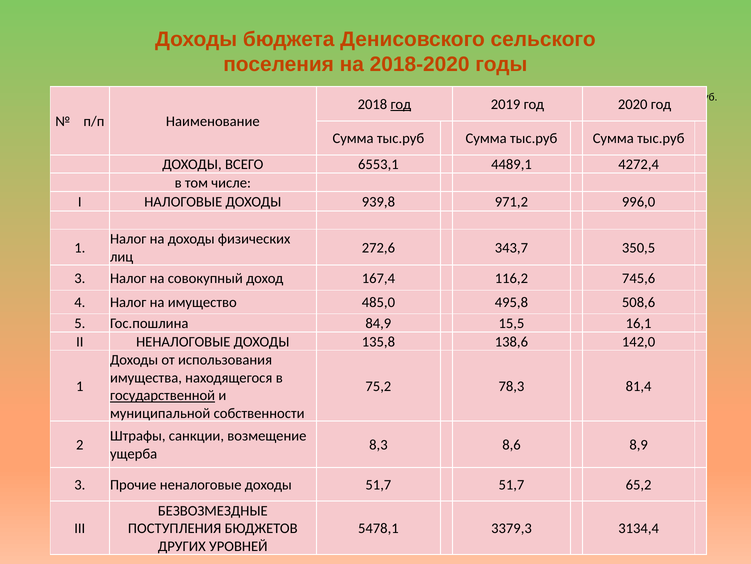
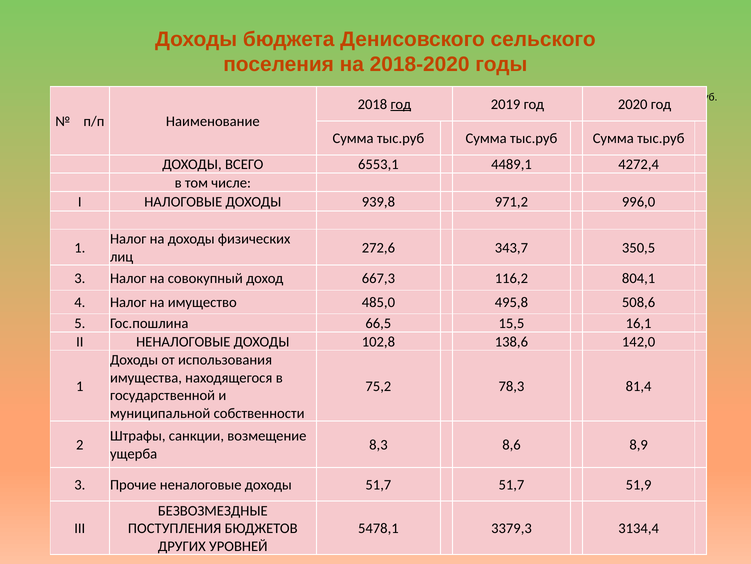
167,4: 167,4 -> 667,3 (378, 278)
745,6: 745,6 -> 804,1 (639, 278)
84,9: 84,9 -> 66,5 (378, 323)
135,8: 135,8 -> 102,8 (378, 341)
государственной underline: present -> none (163, 395)
65,2: 65,2 -> 51,9 (639, 484)
